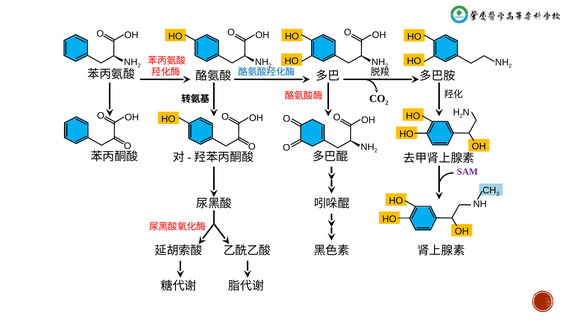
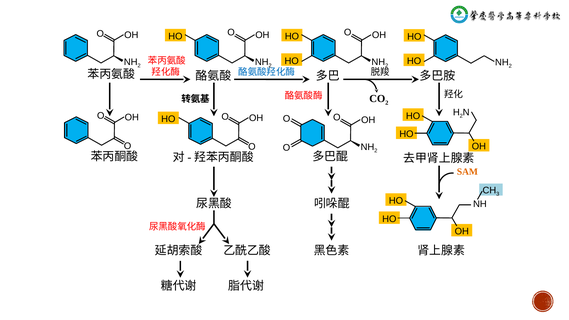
SAM colour: purple -> orange (467, 172)
